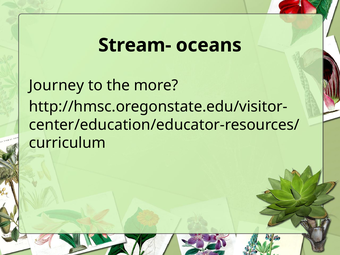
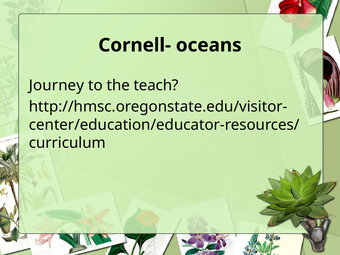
Stream-: Stream- -> Cornell- (135, 45)
more: more -> teach (156, 85)
